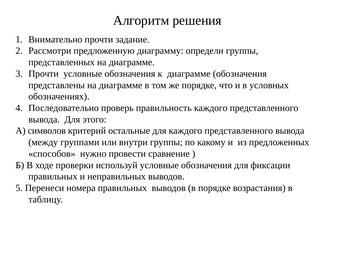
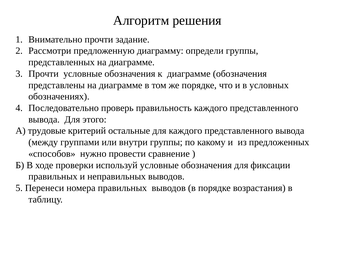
символов: символов -> трудовые (47, 131)
